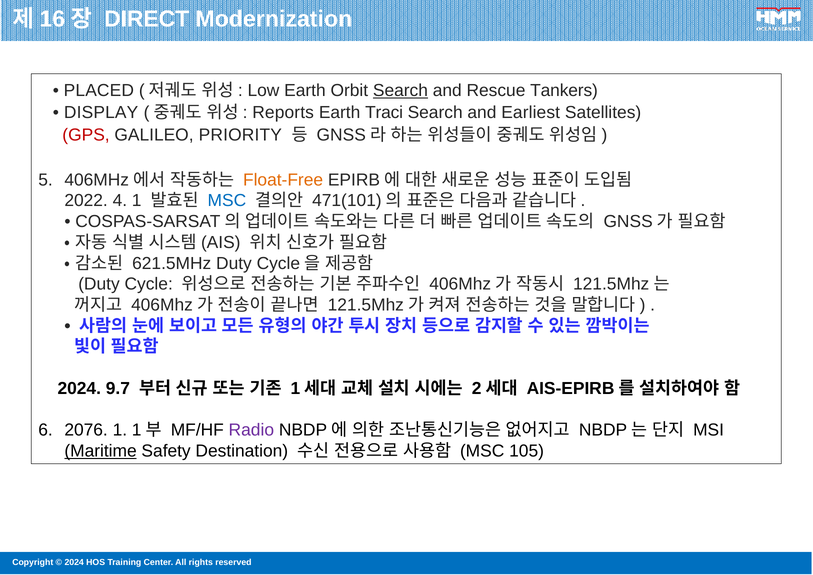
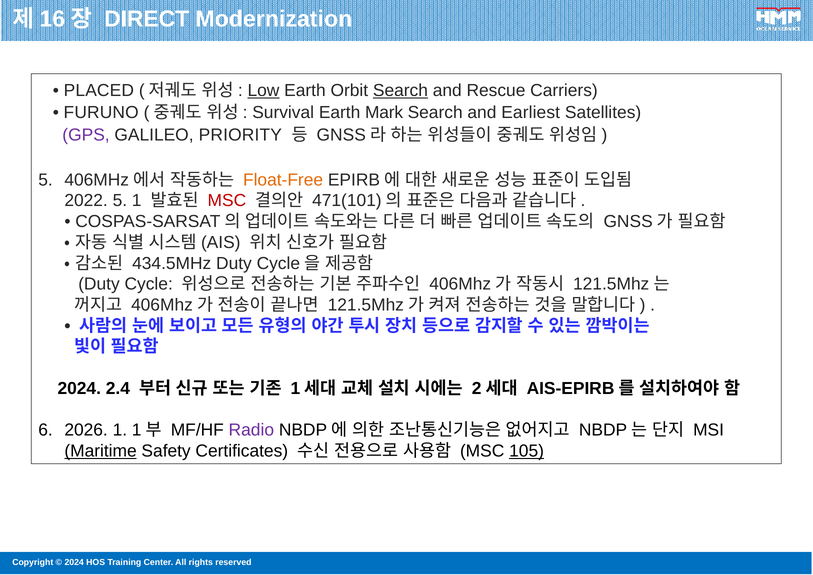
Low underline: none -> present (263, 90)
Tankers: Tankers -> Carriers (564, 90)
DISPLAY: DISPLAY -> FURUNO (101, 113)
Reports: Reports -> Survival (283, 113)
Traci: Traci -> Mark (384, 113)
GPS colour: red -> purple (86, 135)
2022 4: 4 -> 5 (120, 201)
MSC colour: blue -> red (227, 201)
621.5MHz: 621.5MHz -> 434.5MHz (172, 263)
9.7: 9.7 -> 2.4 (118, 388)
2076: 2076 -> 2026 (86, 430)
Destination: Destination -> Certificates (242, 451)
105 underline: none -> present (527, 451)
